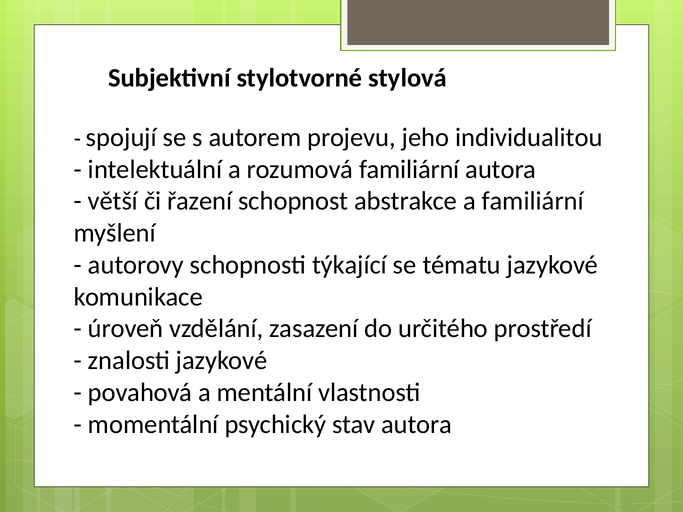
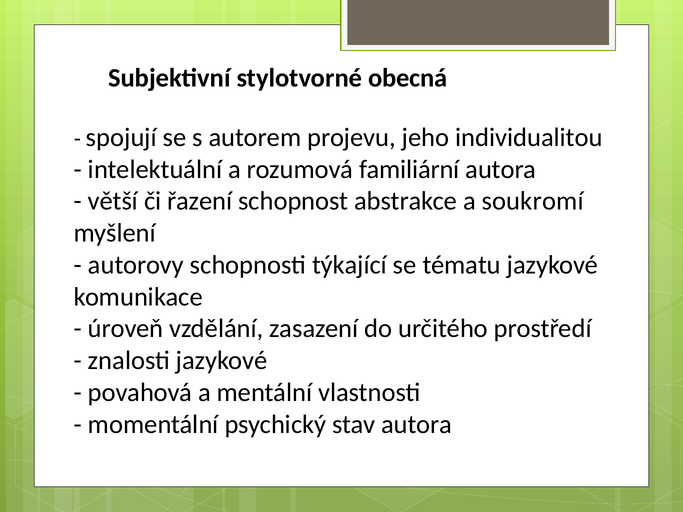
stylová: stylová -> obecná (408, 78)
a familiární: familiární -> soukromí (533, 201)
